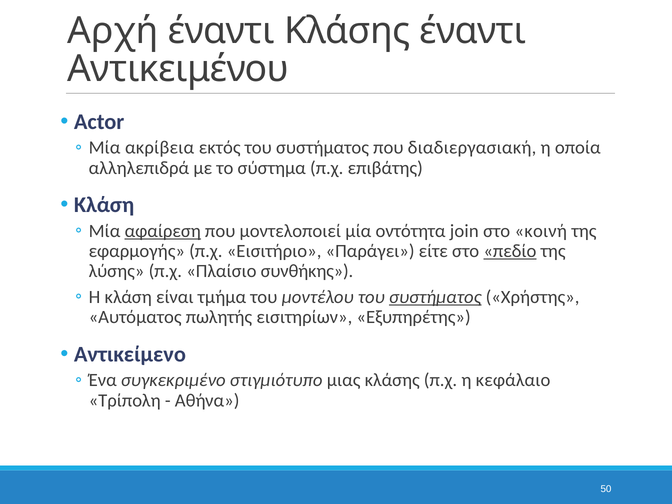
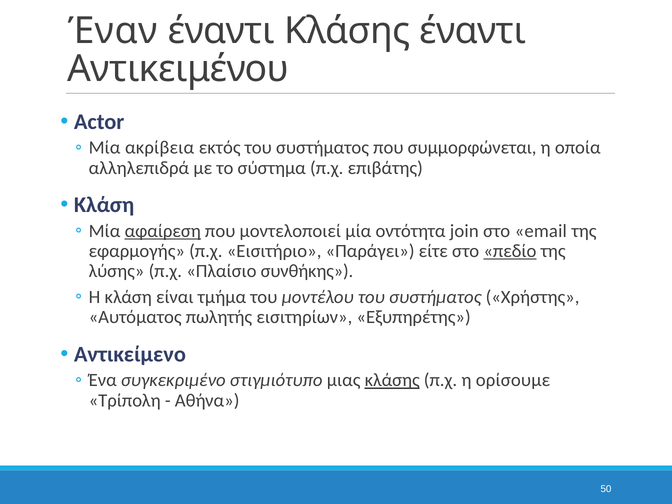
Αρχή: Αρχή -> Έναν (113, 31)
διαδιεργασιακή: διαδιεργασιακή -> συμμορφώνεται (472, 148)
κοινή: κοινή -> email (541, 231)
συστήματος underline: present -> none (435, 297)
κλάσης underline: none -> present (392, 380)
κεφάλαιο: κεφάλαιο -> ορίσουμε (513, 380)
